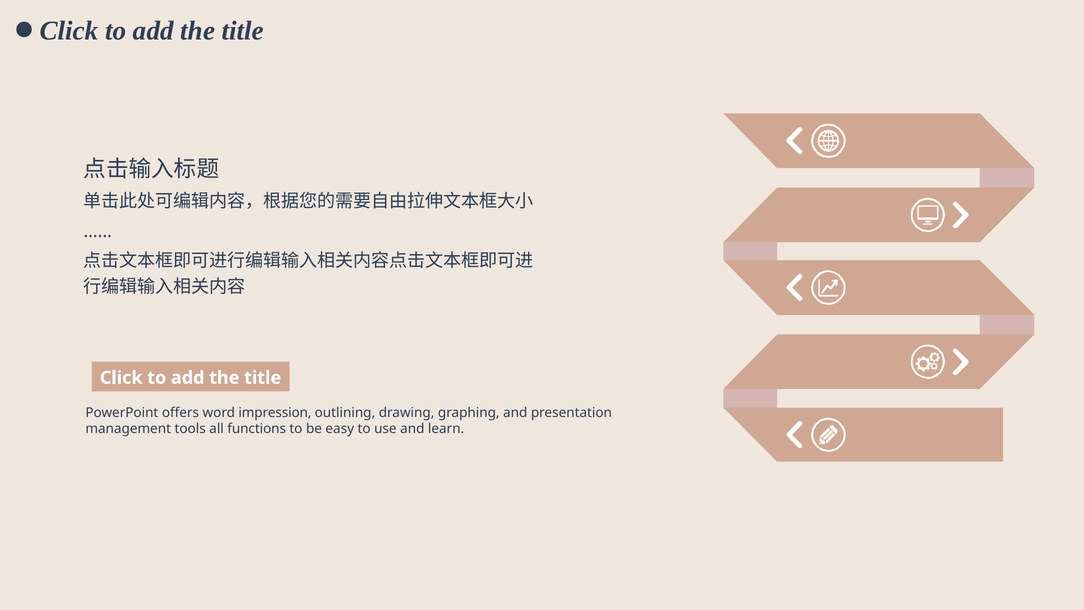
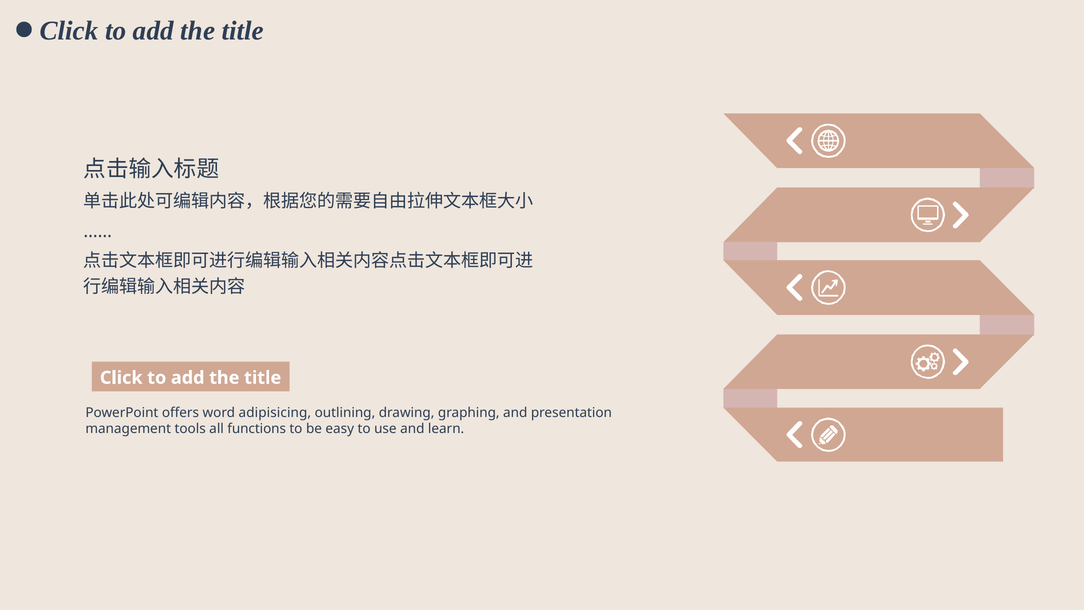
impression: impression -> adipisicing (275, 413)
